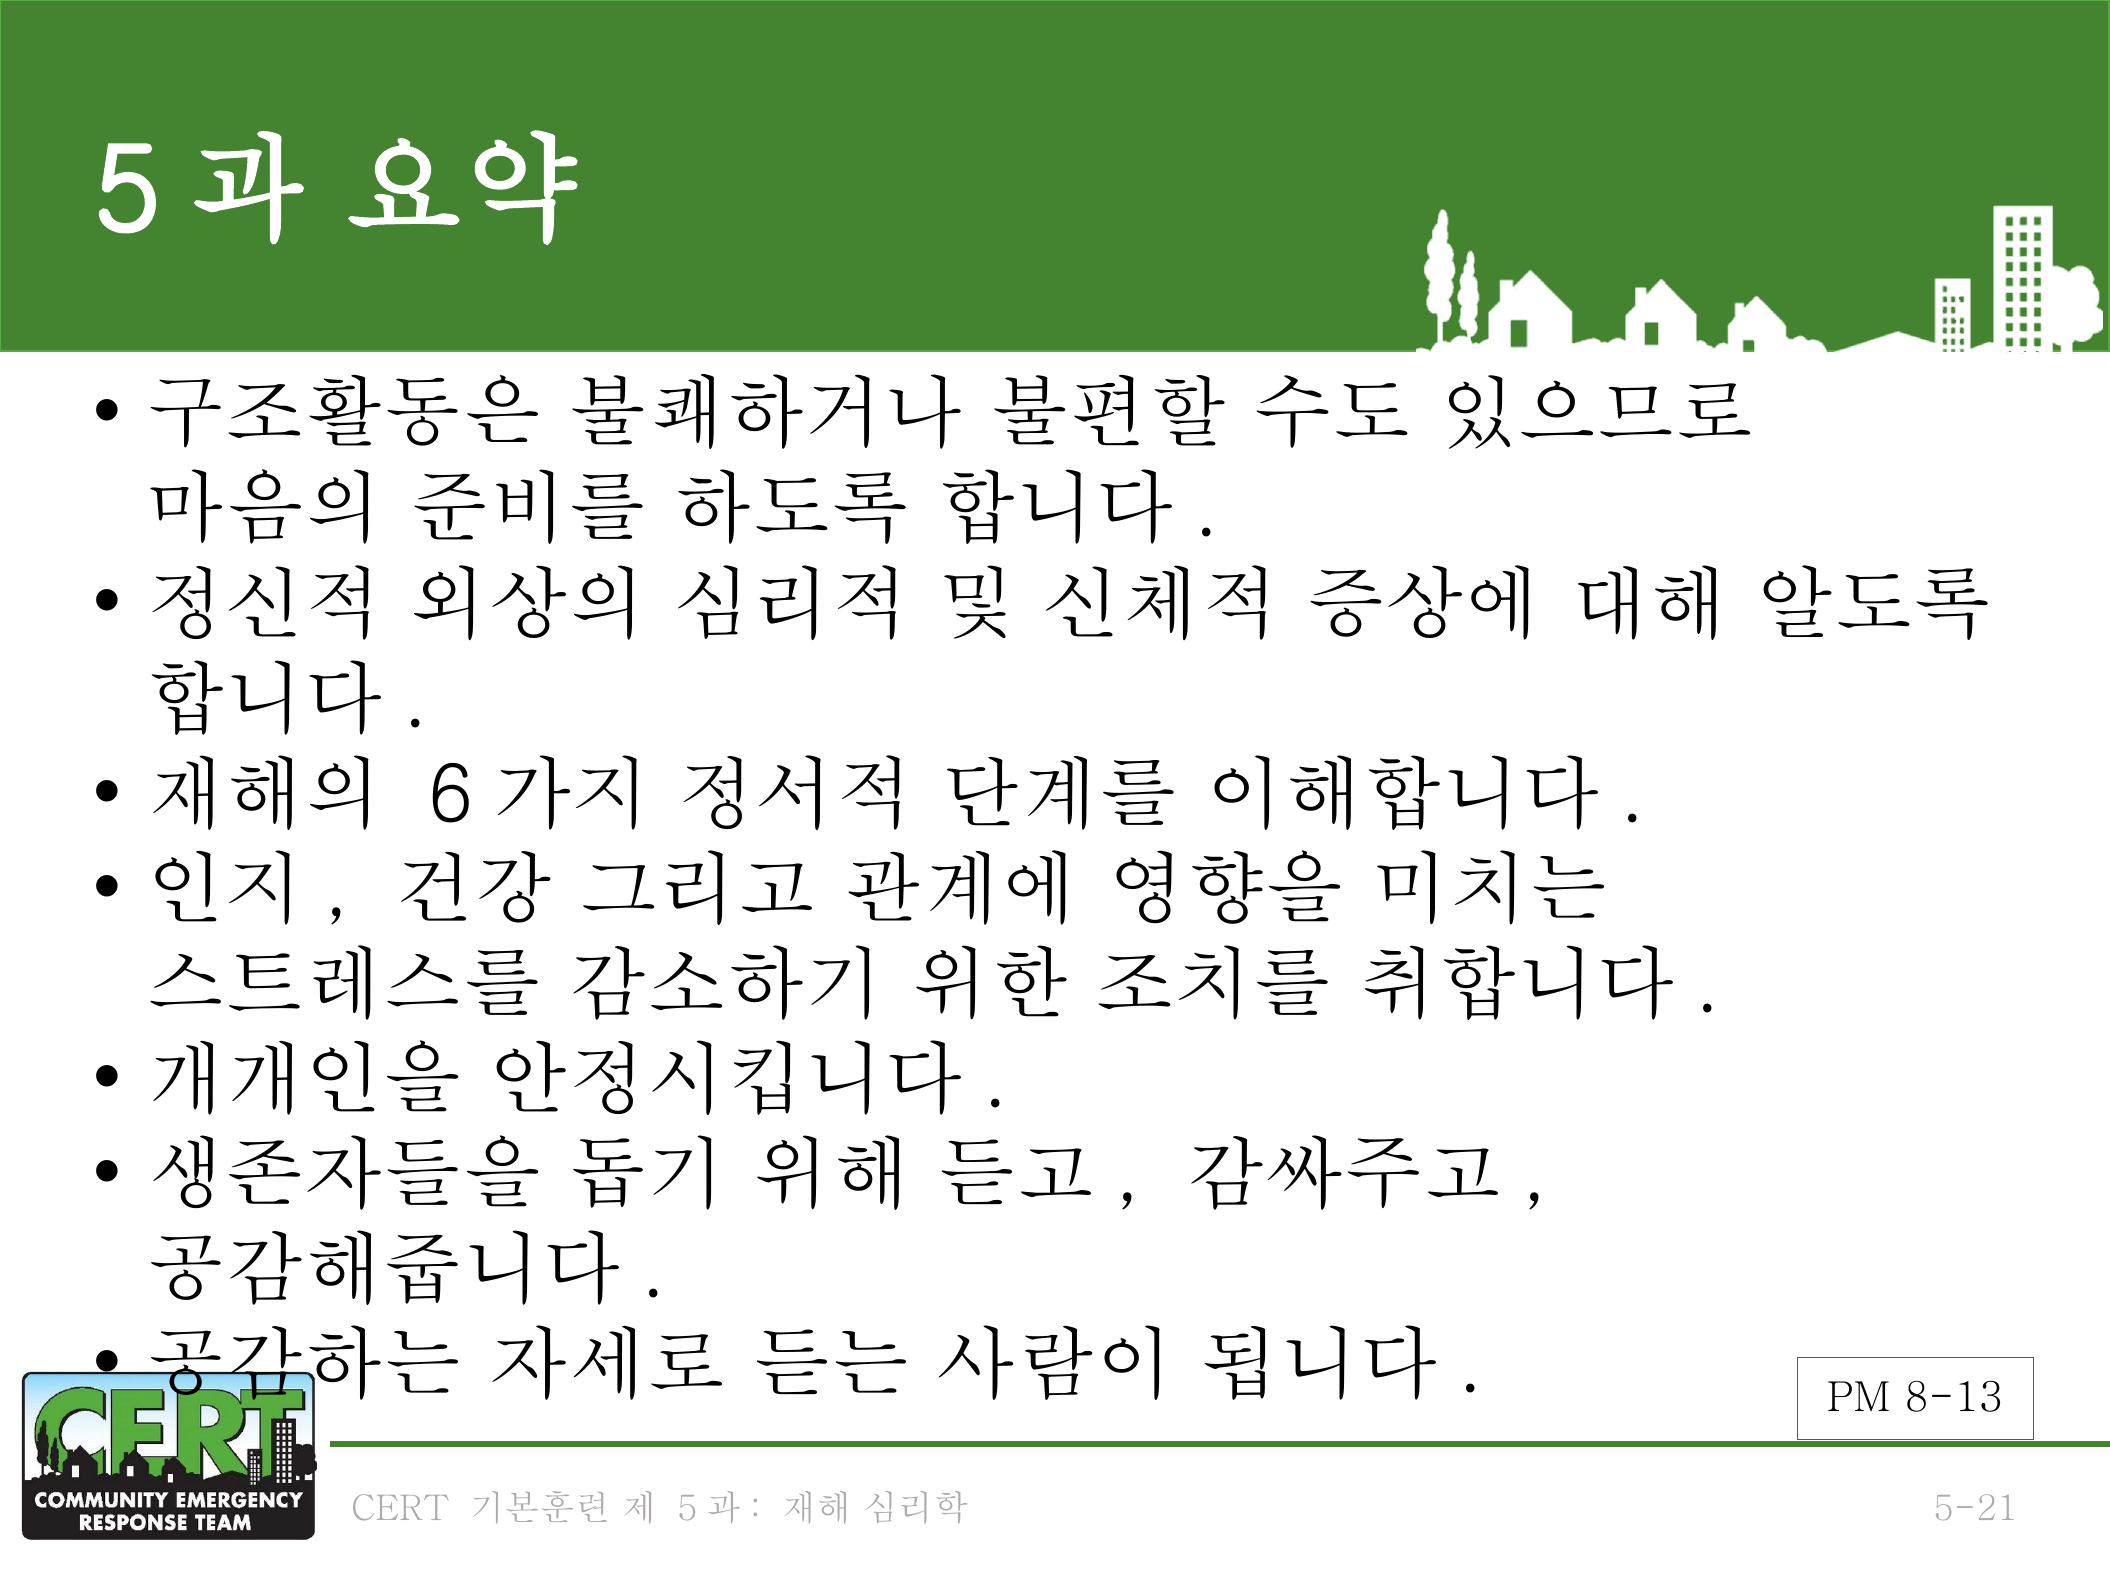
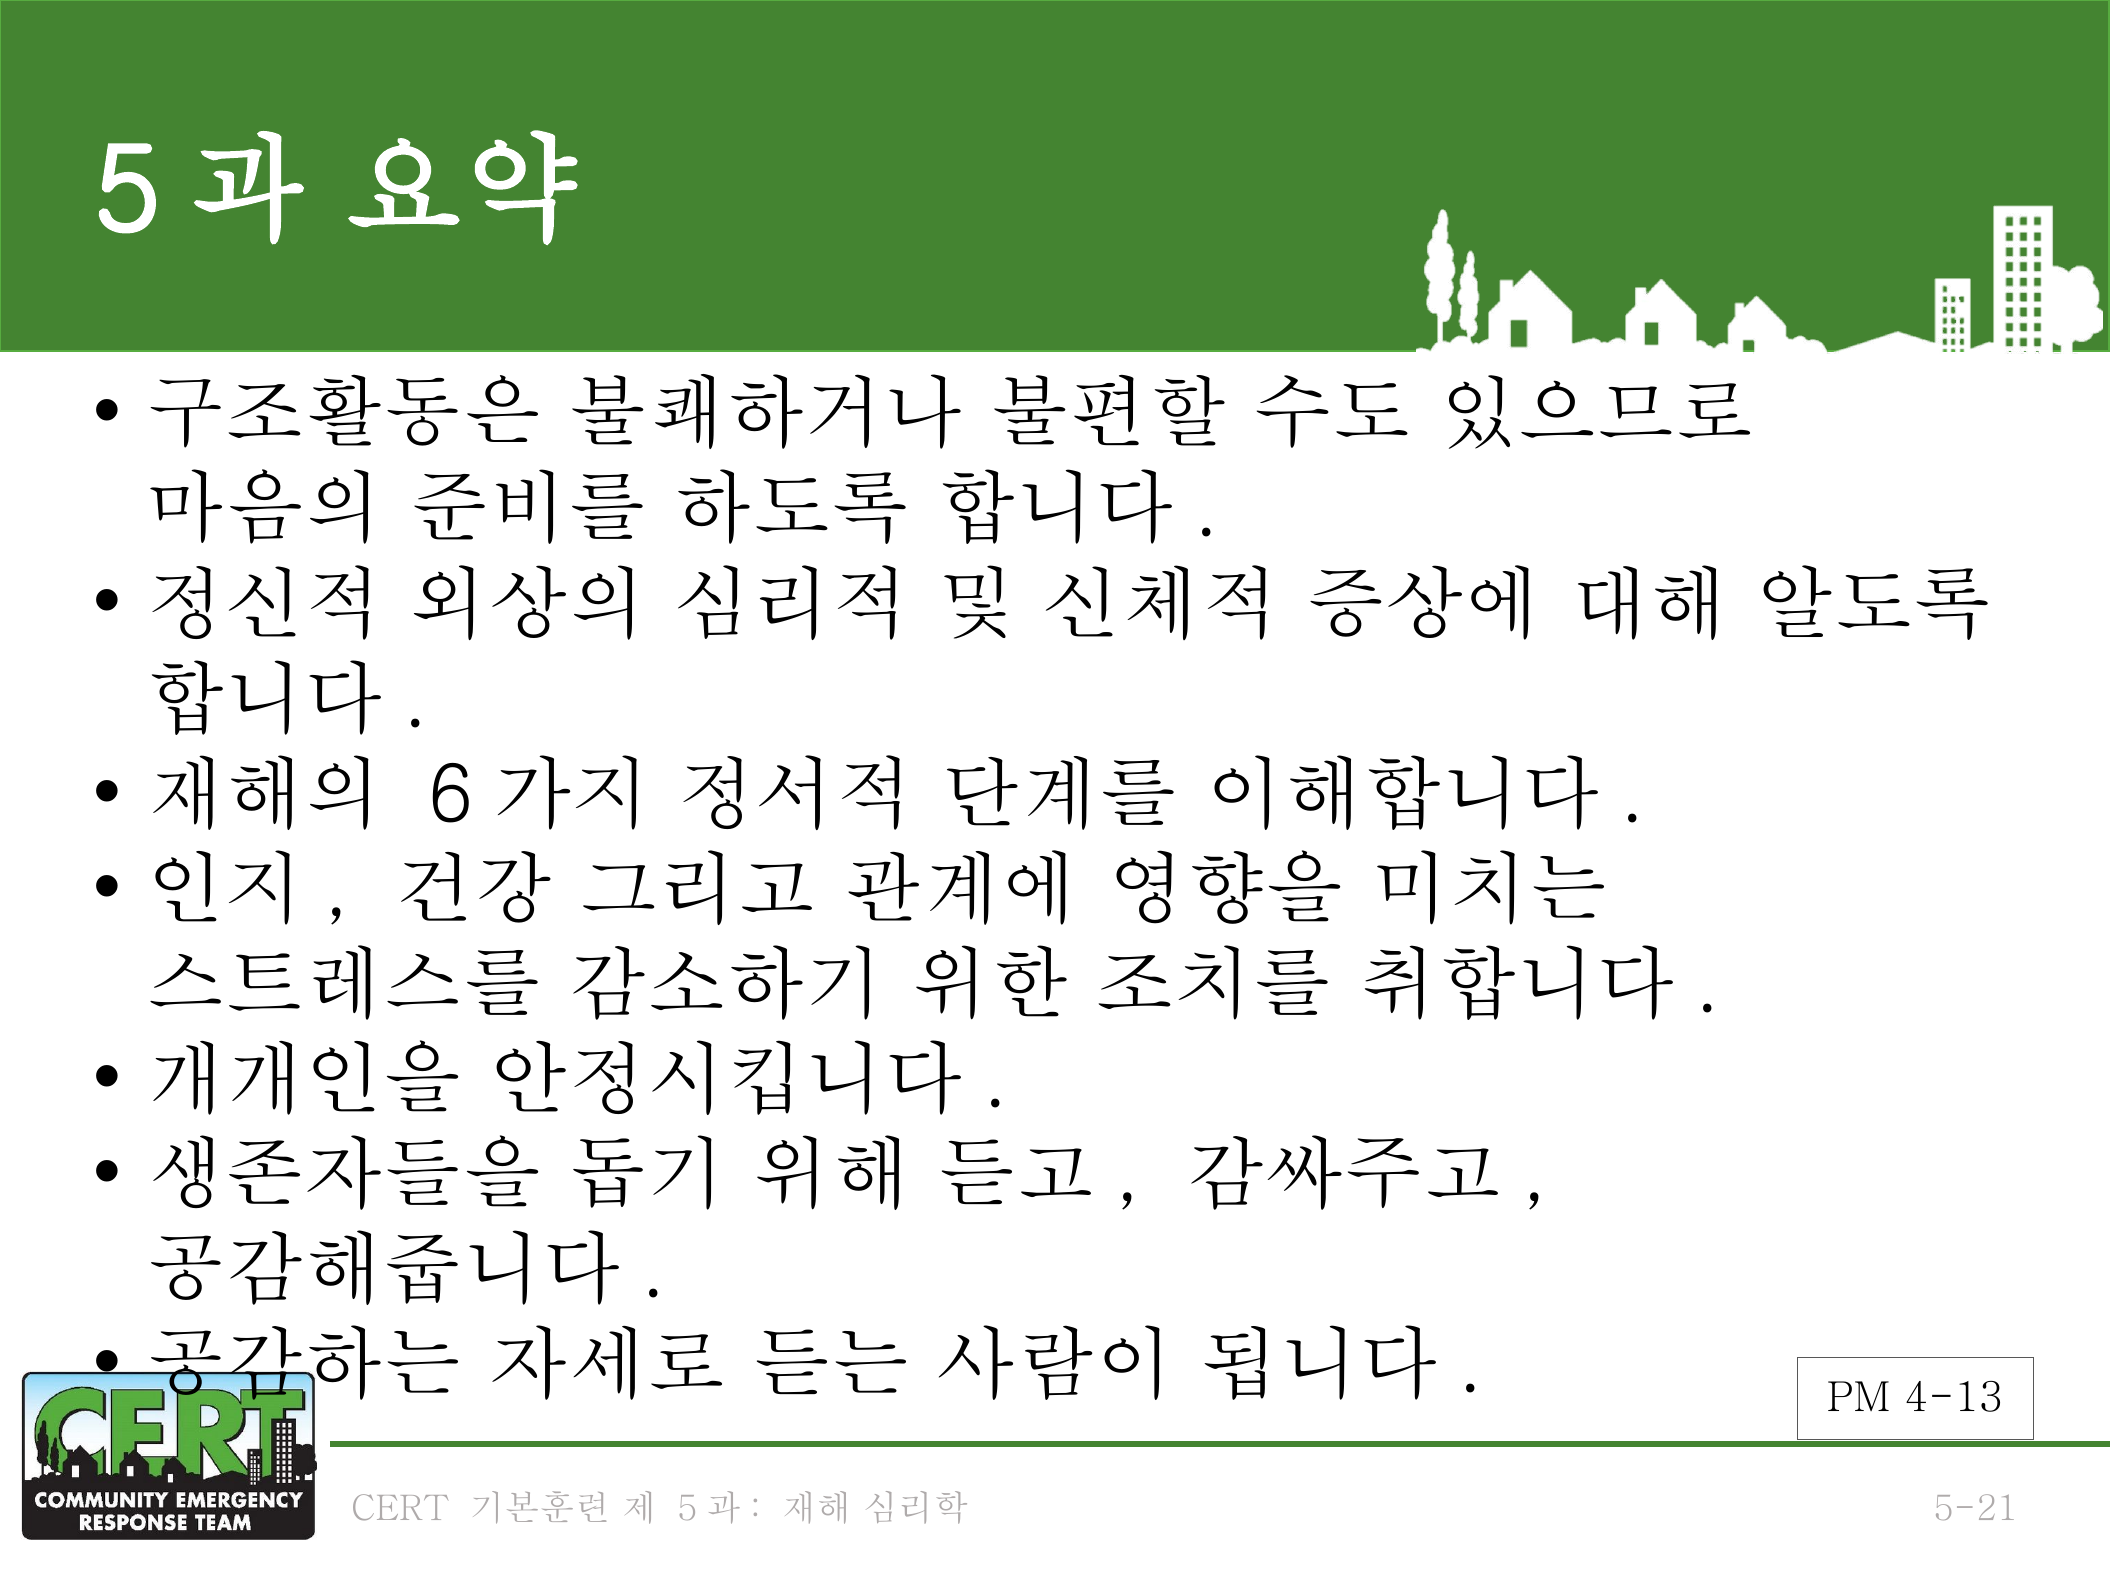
8-13: 8-13 -> 4-13 (1954, 1398)
